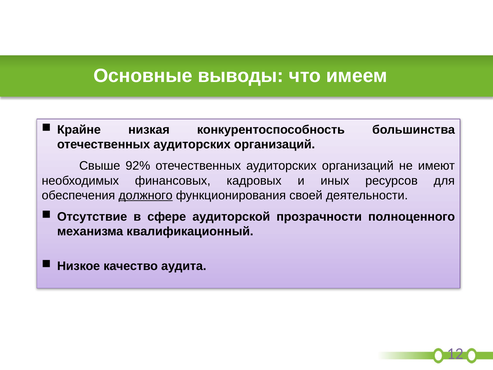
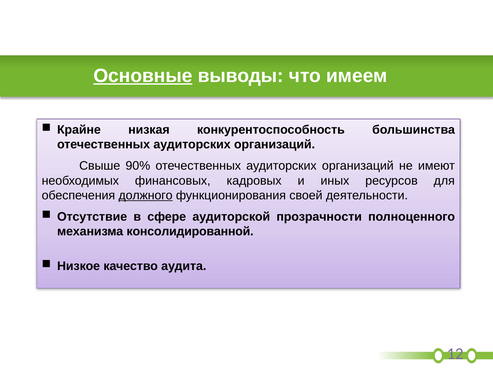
Основные underline: none -> present (143, 76)
92%: 92% -> 90% (138, 166)
квалификационный: квалификационный -> консолидированной (190, 231)
